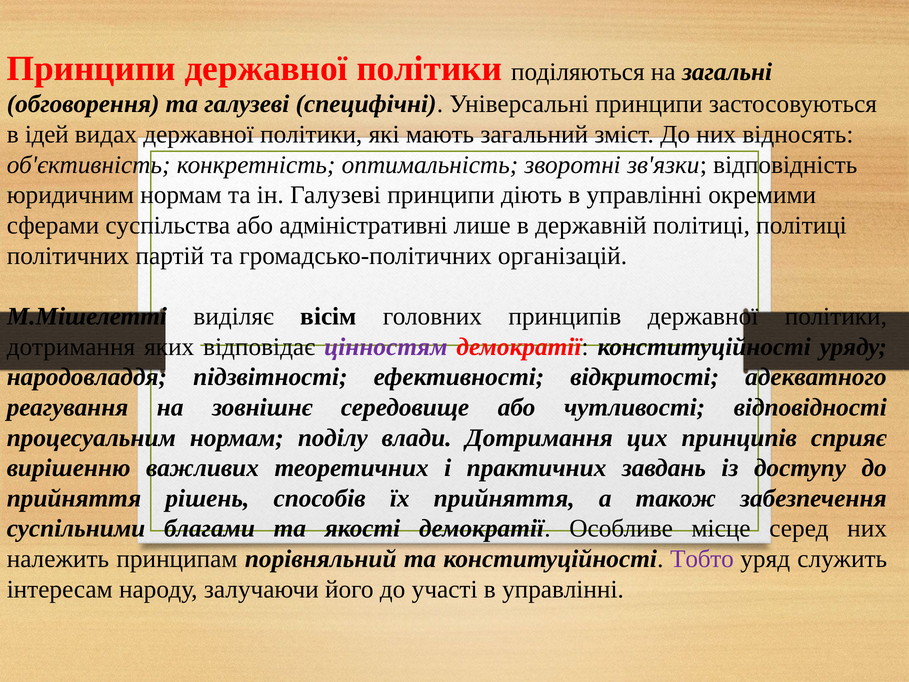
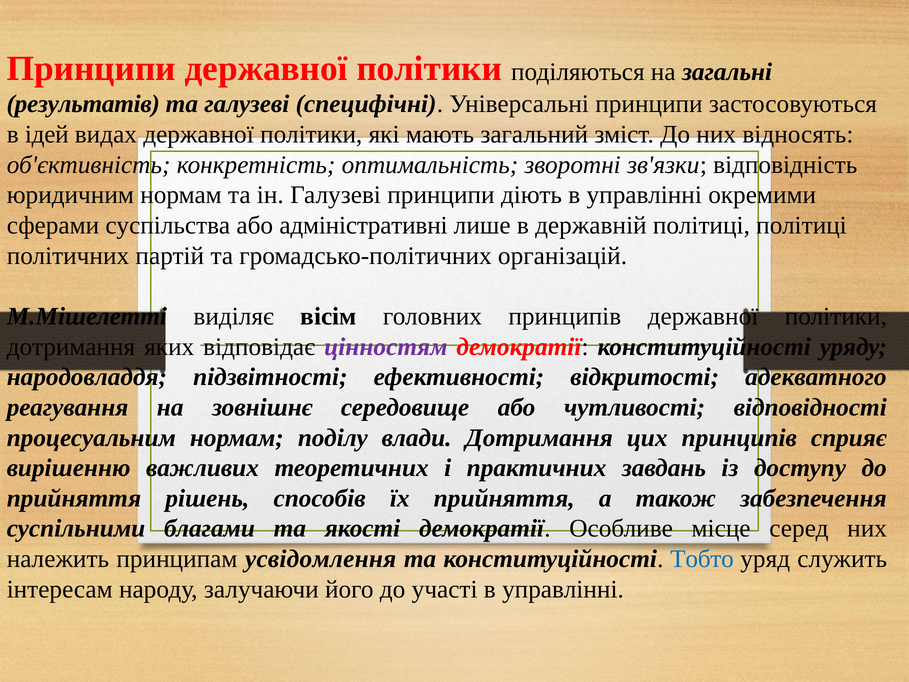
обговорення: обговорення -> результатів (83, 104)
порівняльний: порівняльний -> усвідомлення (321, 559)
Тобто colour: purple -> blue (702, 559)
